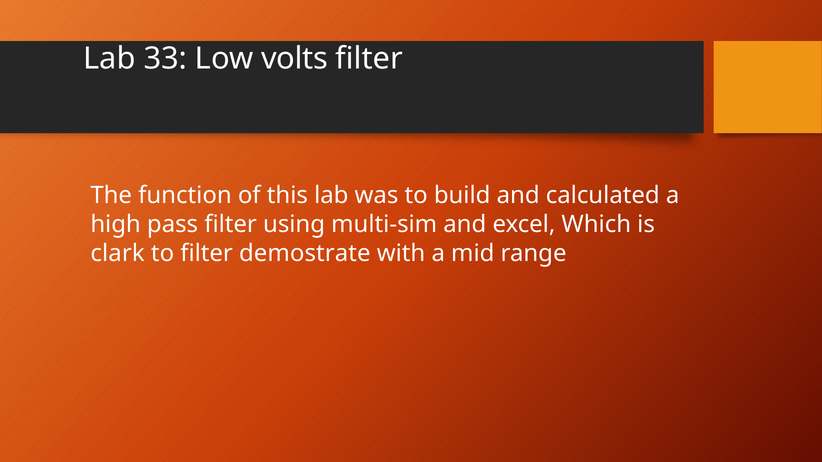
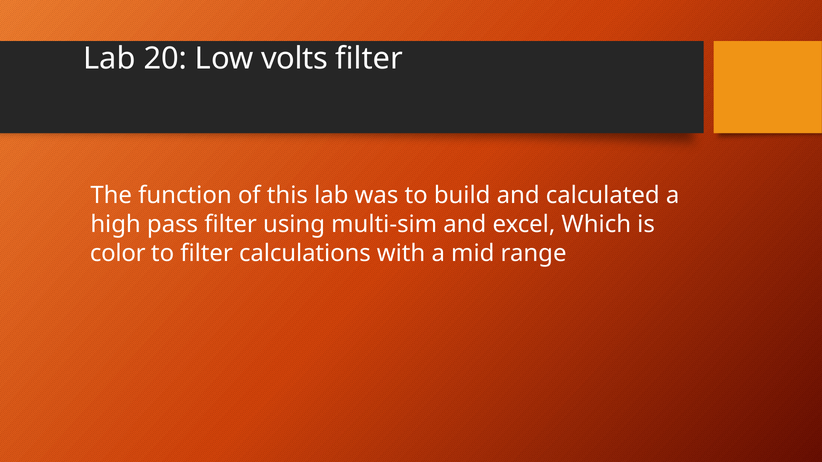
33: 33 -> 20 (165, 59)
clark: clark -> color (118, 253)
demostrate: demostrate -> calculations (305, 253)
